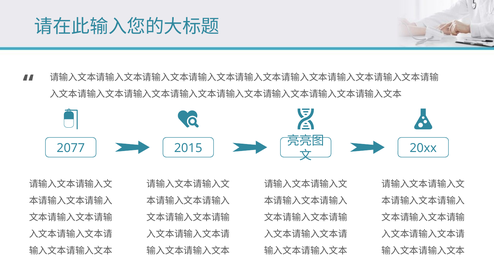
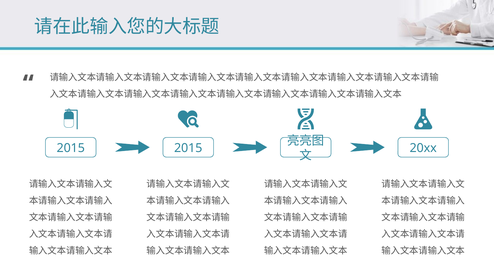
2077: 2077 -> 2015 (71, 148)
